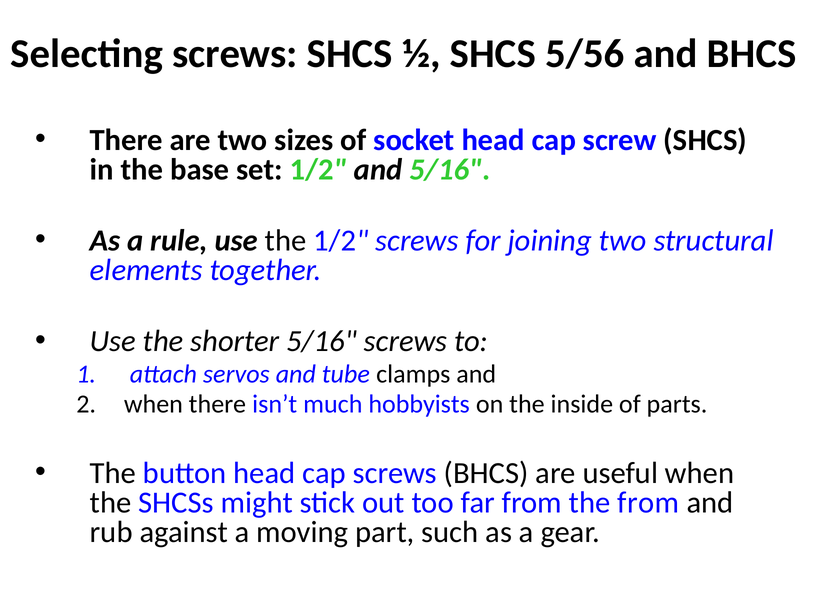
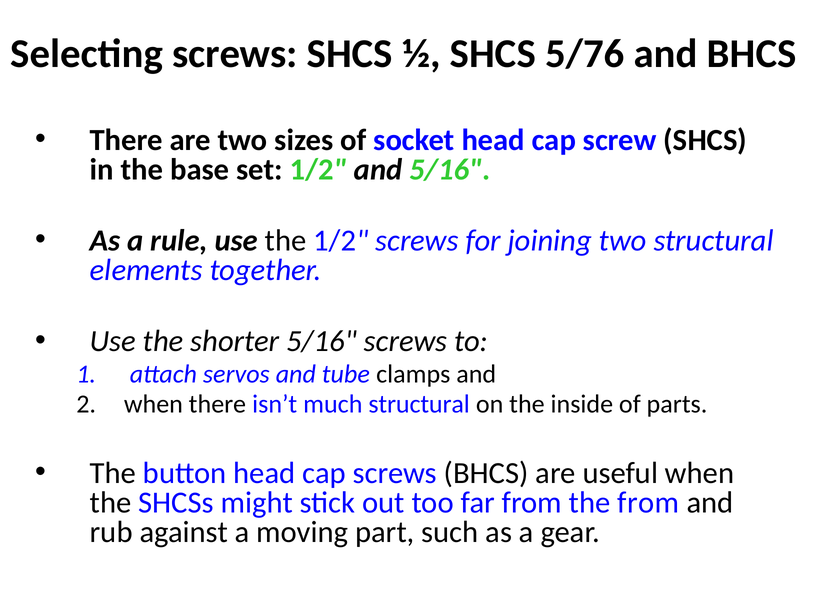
5/56: 5/56 -> 5/76 (585, 54)
much hobbyists: hobbyists -> structural (419, 404)
